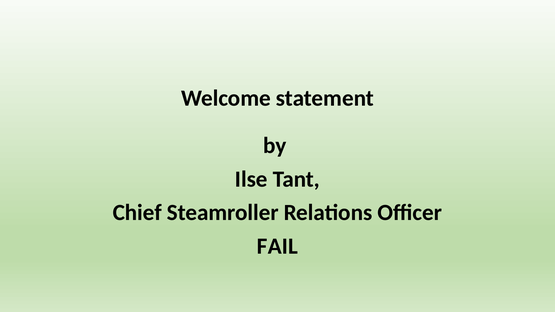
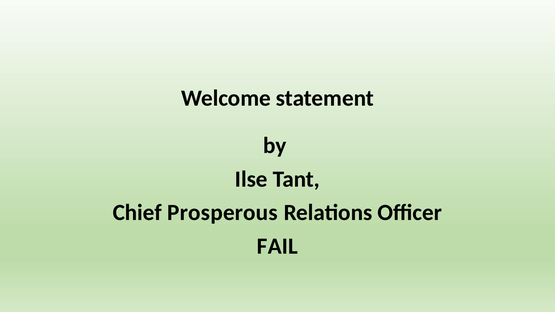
Steamroller: Steamroller -> Prosperous (223, 213)
